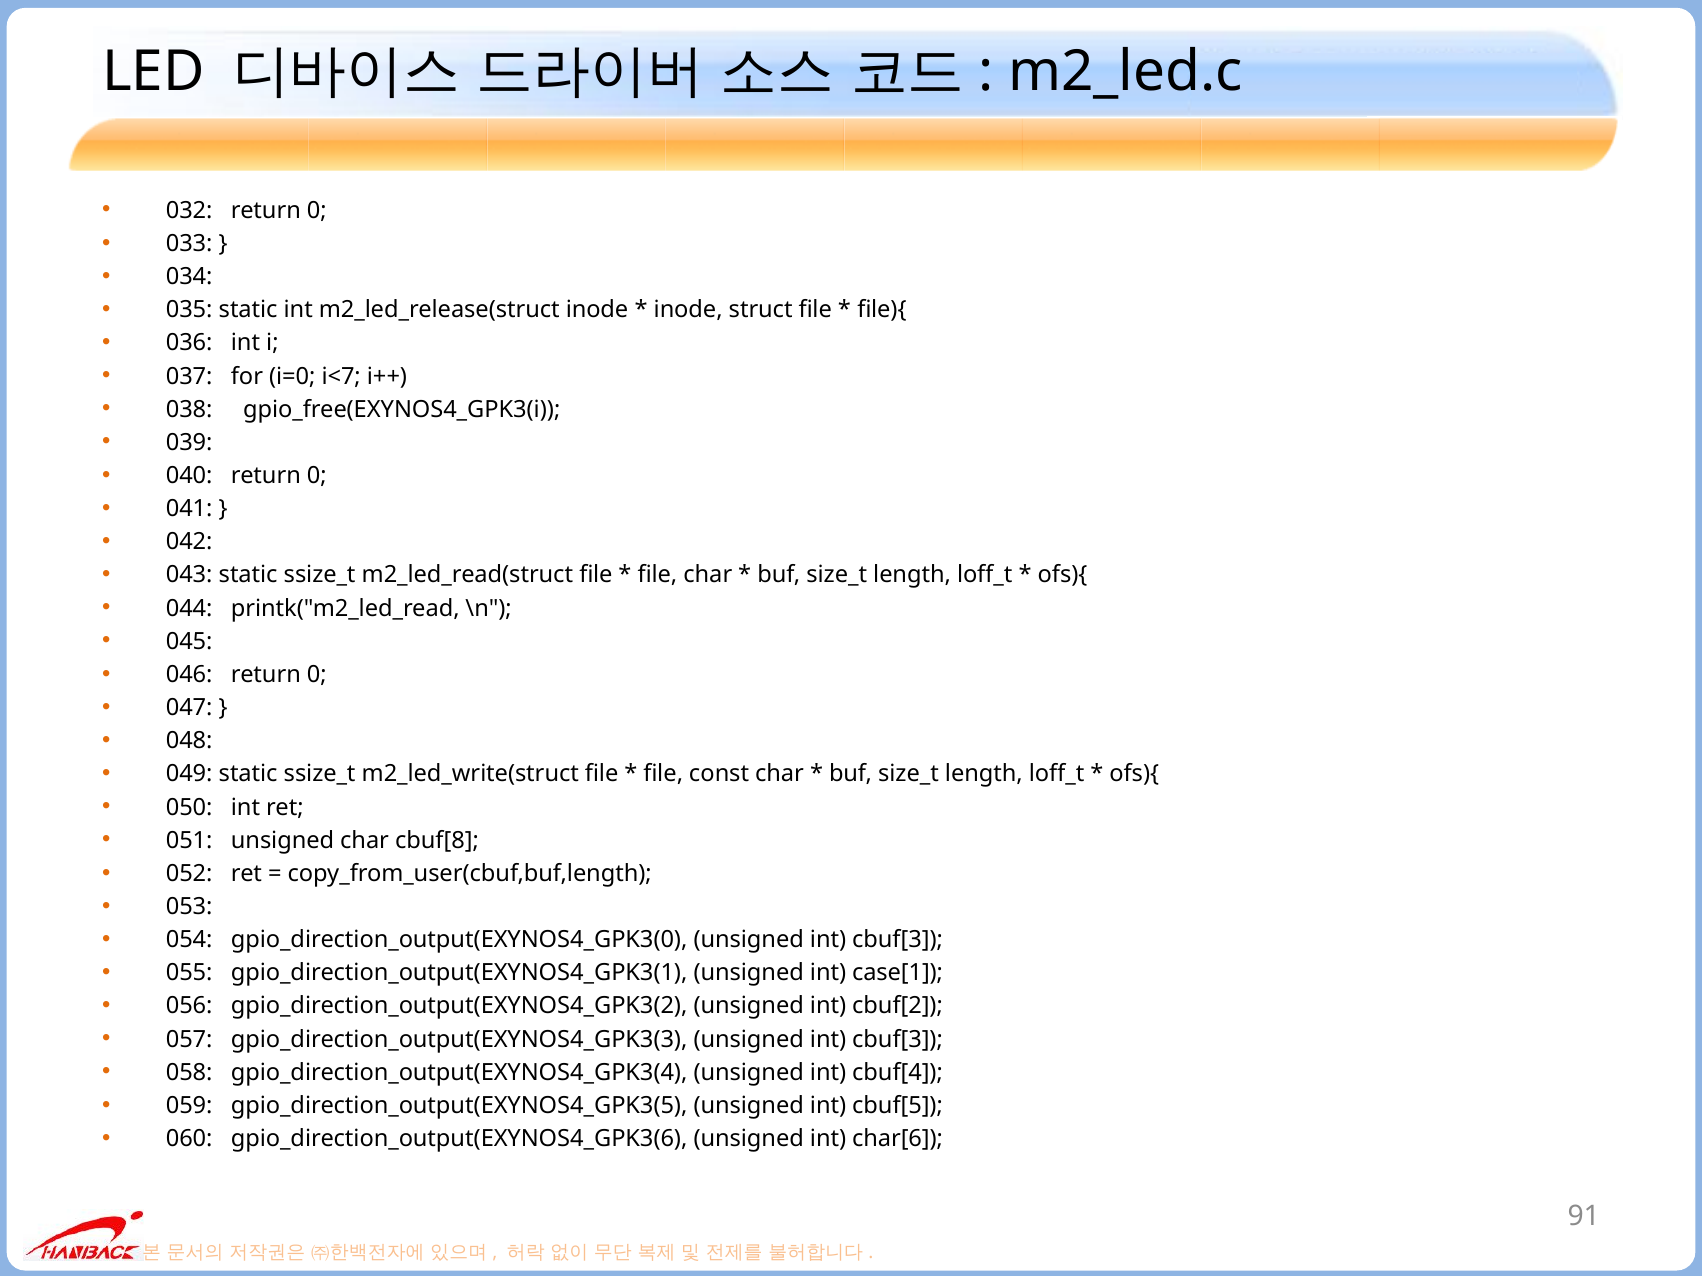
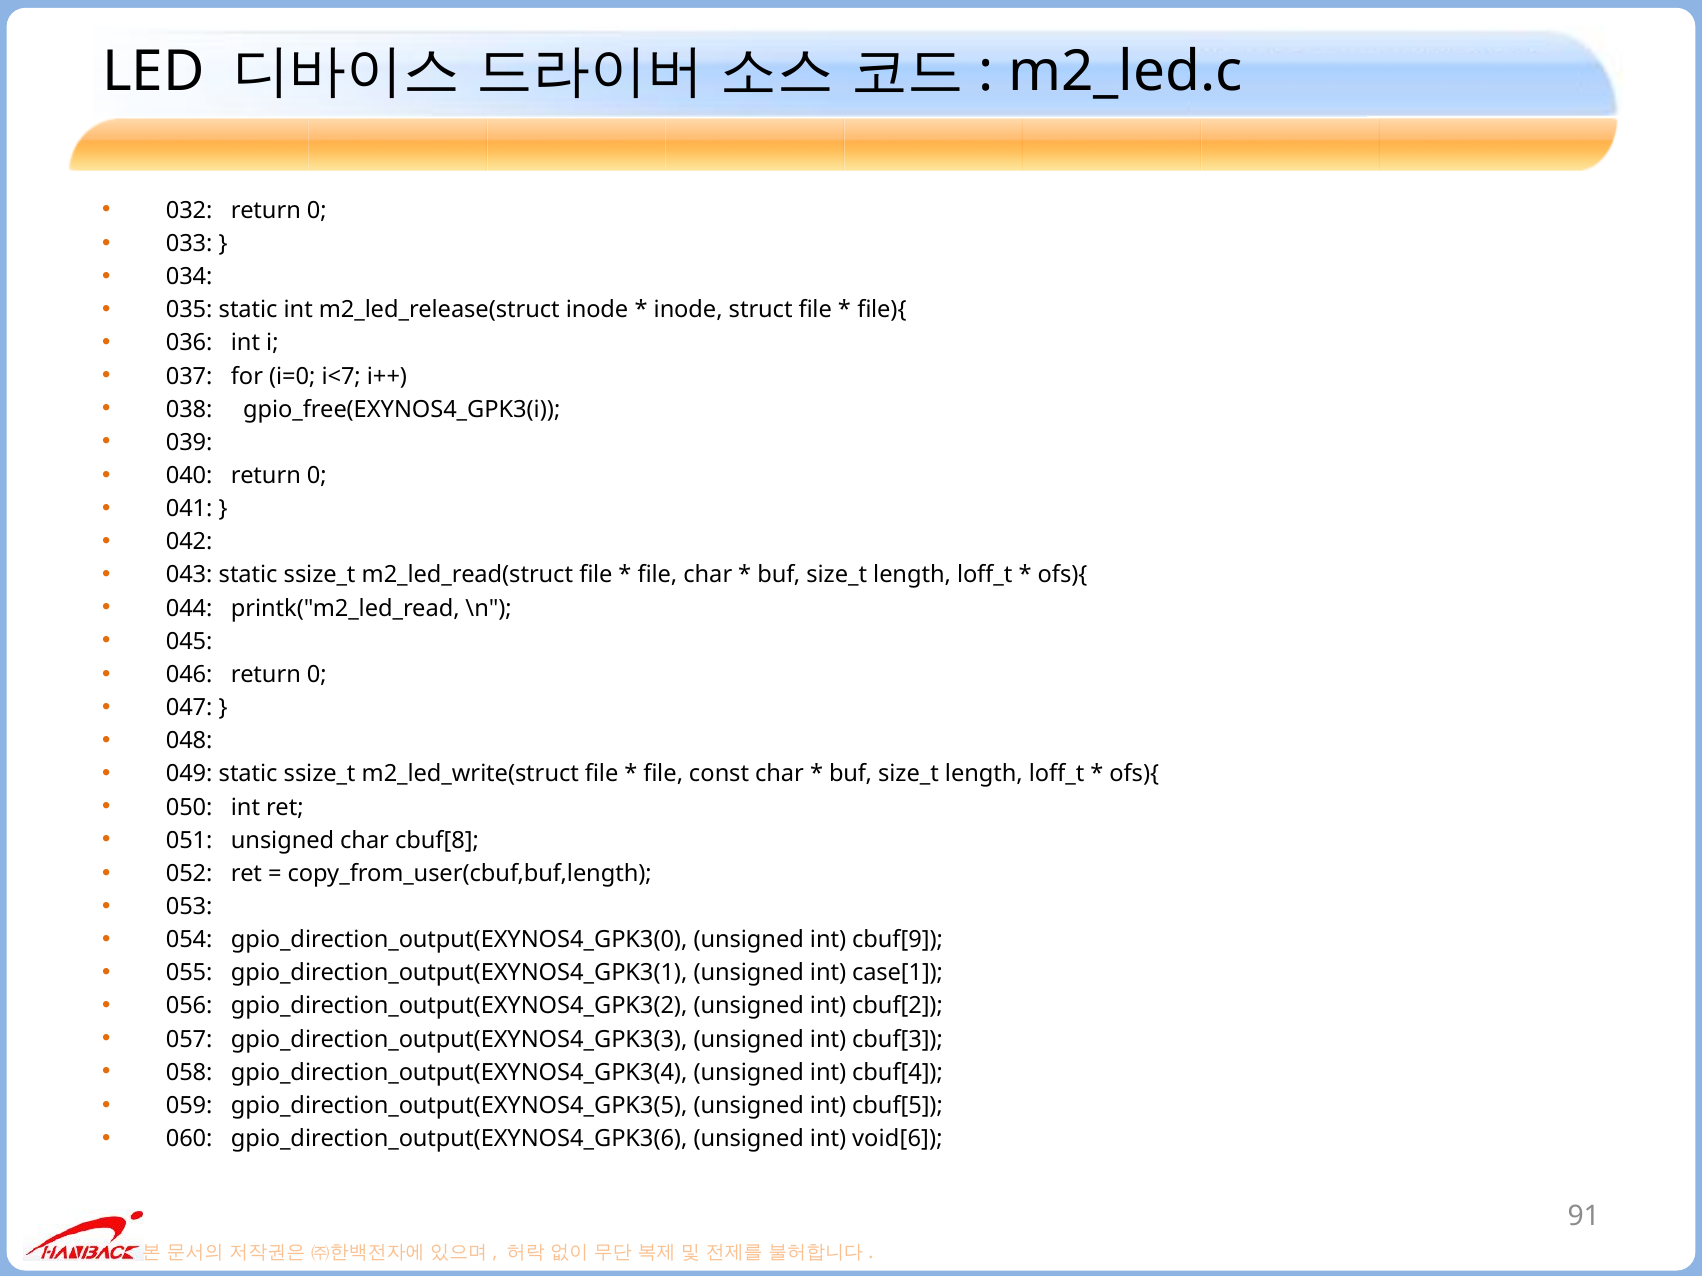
gpio_direction_output(EXYNOS4_GPK3(0 unsigned int cbuf[3: cbuf[3 -> cbuf[9 (898, 940)
char[6: char[6 -> void[6 (897, 1139)
